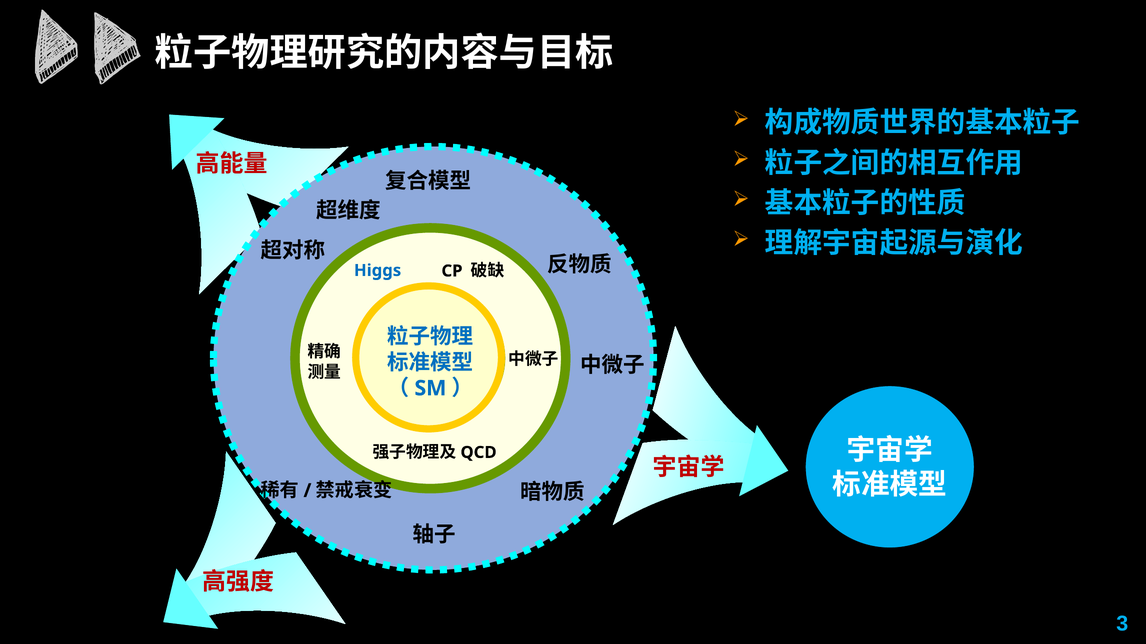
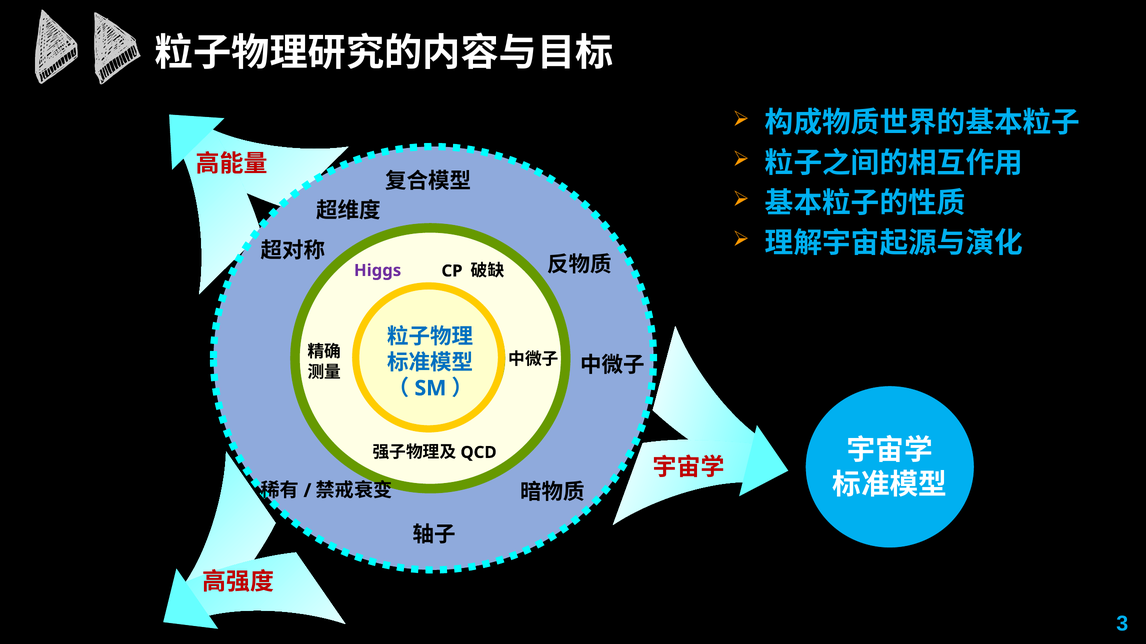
Higgs colour: blue -> purple (378, 271)
